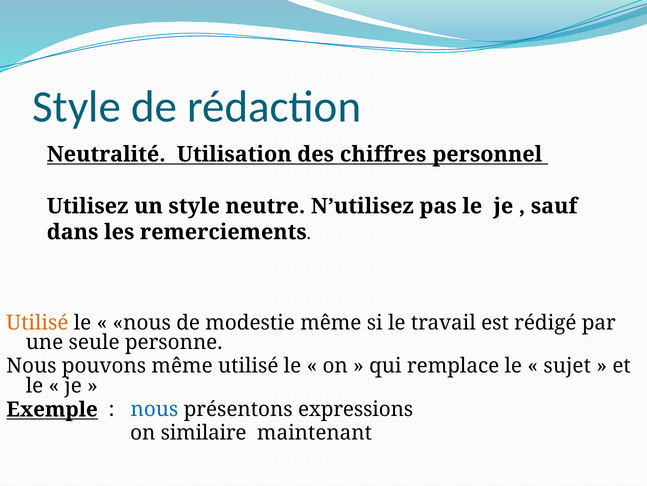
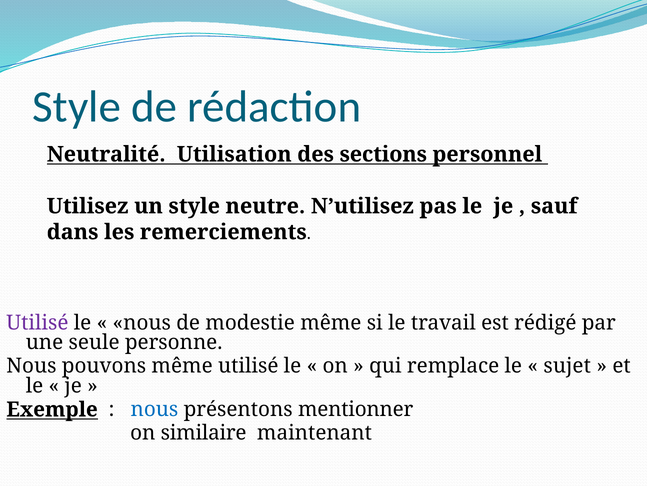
chiffres: chiffres -> sections (383, 154)
Utilisé colour: orange -> purple (37, 322)
expressions: expressions -> mentionner (356, 409)
